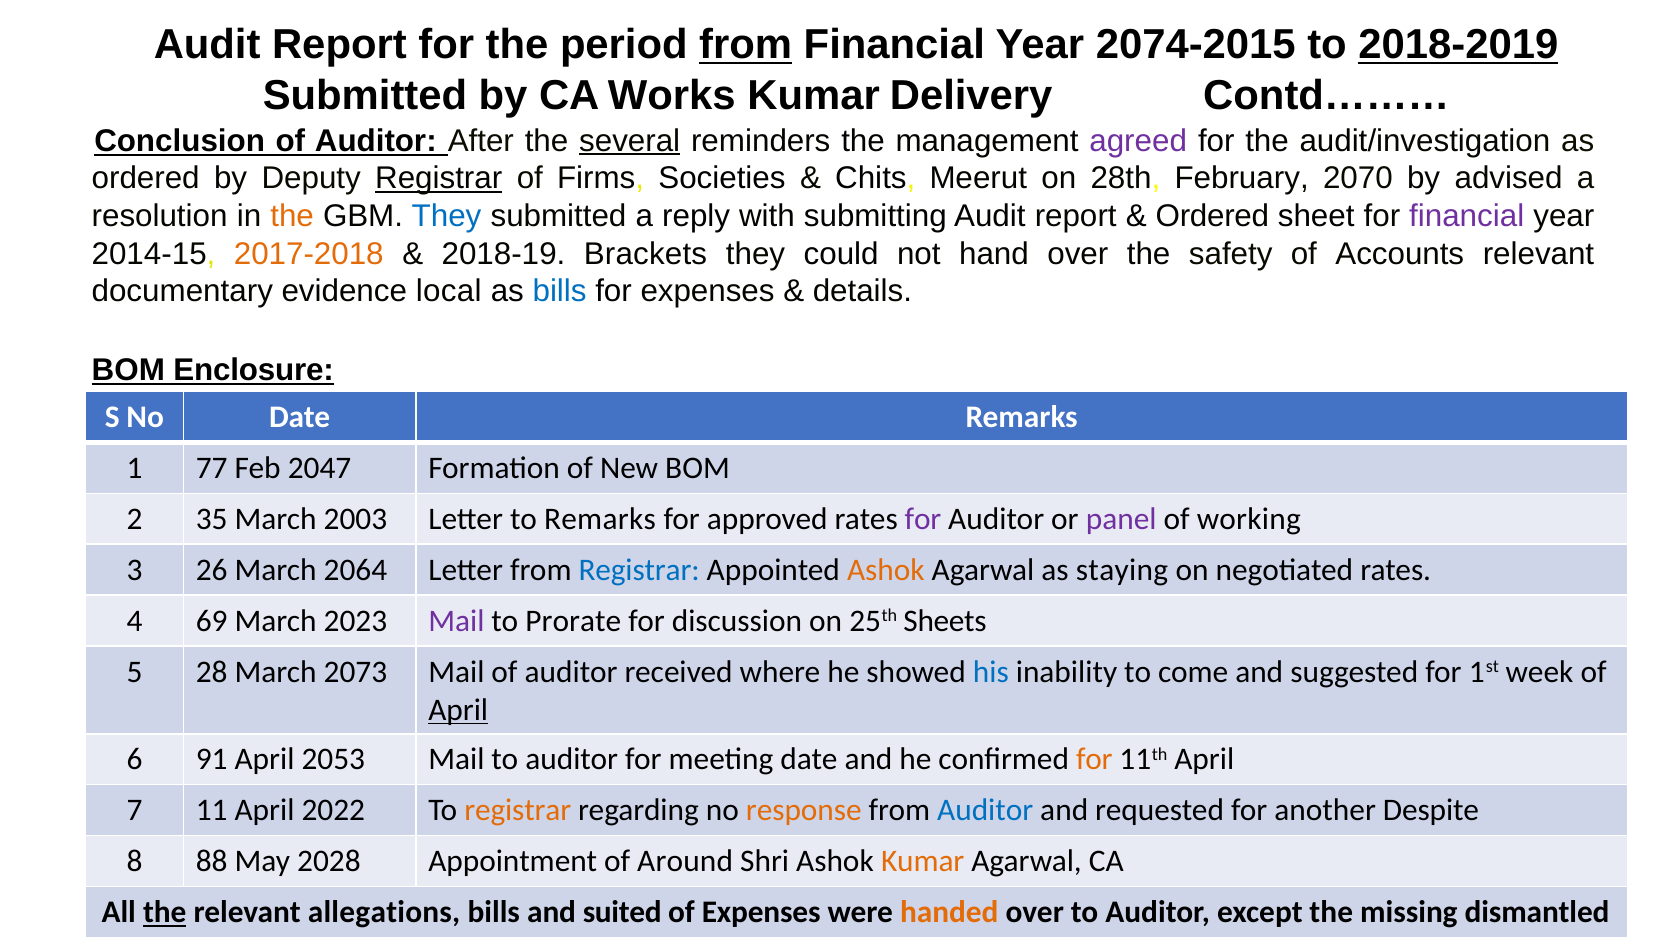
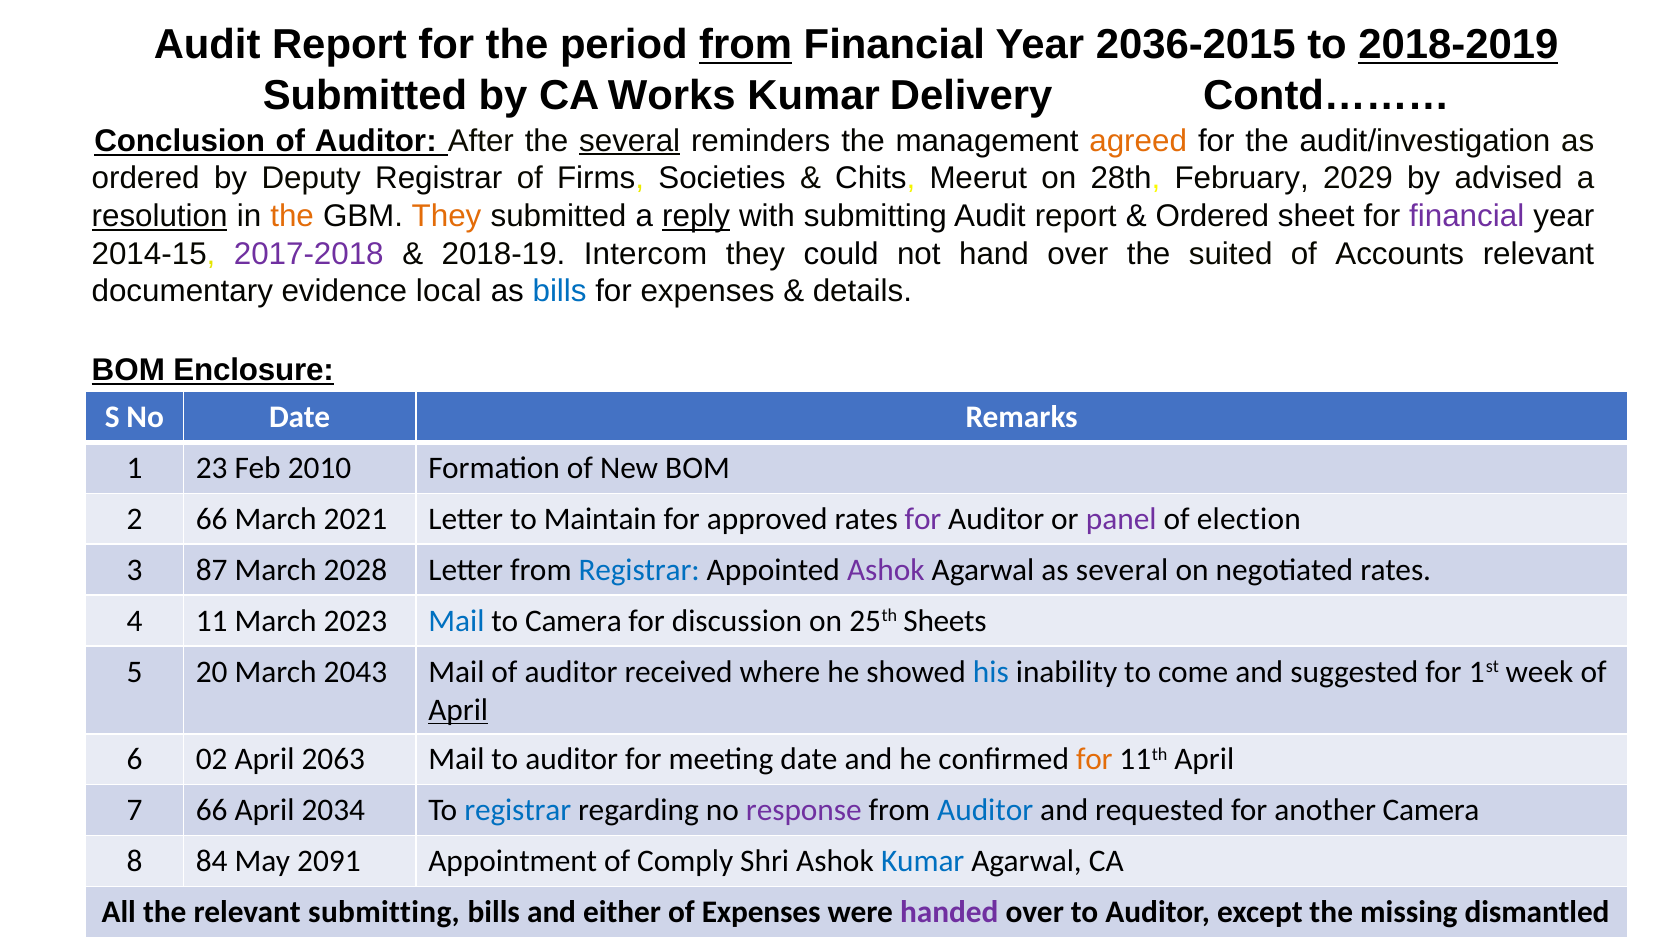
2074-2015: 2074-2015 -> 2036-2015 (1196, 45)
agreed colour: purple -> orange (1138, 141)
Registrar underline: present -> none (439, 179)
2070: 2070 -> 2029 (1358, 179)
resolution underline: none -> present (160, 216)
They colour: blue -> orange (447, 216)
reply underline: none -> present (696, 216)
2017-2018 colour: orange -> purple (309, 254)
Brackets: Brackets -> Intercom (645, 254)
safety: safety -> suited (1231, 254)
77: 77 -> 23 (212, 468)
2047: 2047 -> 2010 (320, 468)
2 35: 35 -> 66 (212, 519)
2003: 2003 -> 2021 (355, 519)
to Remarks: Remarks -> Maintain (600, 519)
working: working -> election (1249, 519)
26: 26 -> 87 (212, 570)
2064: 2064 -> 2028 (355, 570)
Ashok colour: orange -> purple (886, 570)
as staying: staying -> several (1122, 570)
69: 69 -> 11 (212, 621)
Mail colour: purple -> blue (456, 621)
to Prorate: Prorate -> Camera (573, 621)
28: 28 -> 20 (212, 672)
2073: 2073 -> 2043 (355, 672)
91: 91 -> 02 (212, 760)
2053: 2053 -> 2063 (333, 760)
7 11: 11 -> 66 (212, 811)
2022: 2022 -> 2034 (333, 811)
registrar colour: orange -> blue (518, 811)
response colour: orange -> purple (804, 811)
another Despite: Despite -> Camera (1431, 811)
88: 88 -> 84 (212, 861)
2028: 2028 -> 2091 (329, 861)
Around: Around -> Comply (685, 861)
Kumar colour: orange -> blue (923, 861)
the underline: present -> none (165, 912)
relevant allegations: allegations -> submitting (384, 912)
suited: suited -> either (622, 912)
handed colour: orange -> purple (949, 912)
